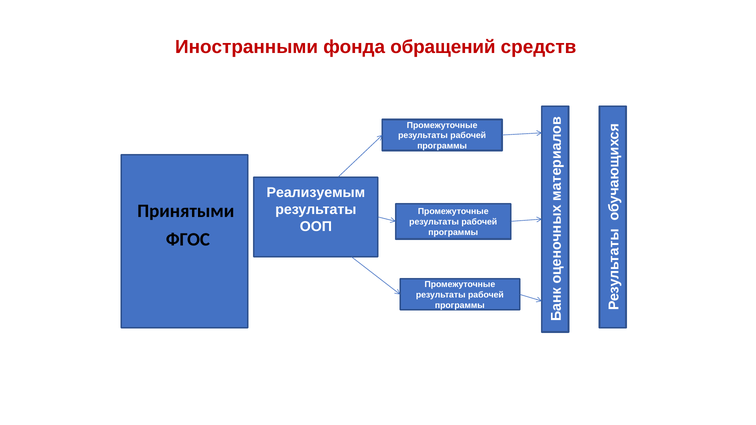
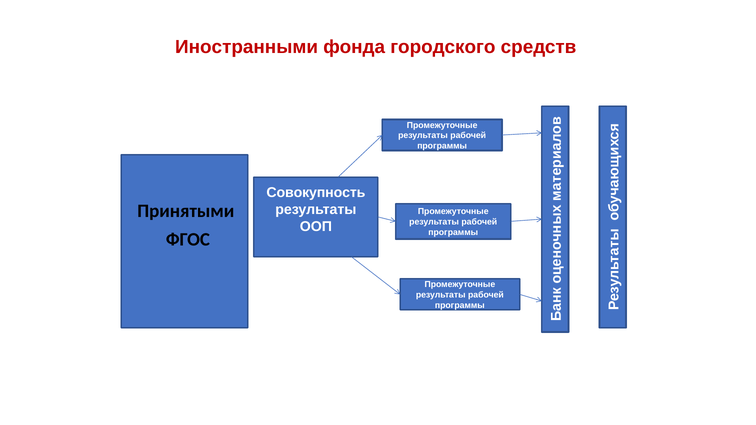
обращений: обращений -> городского (443, 47)
Реализуемым: Реализуемым -> Совокупность (316, 193)
